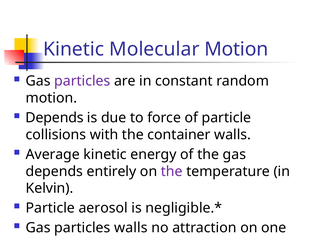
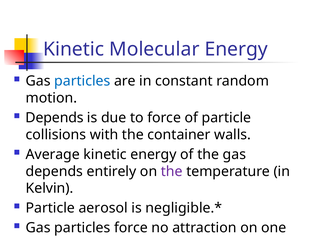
Molecular Motion: Motion -> Energy (236, 49)
particles colour: purple -> blue (82, 81)
particles walls: walls -> force (131, 228)
